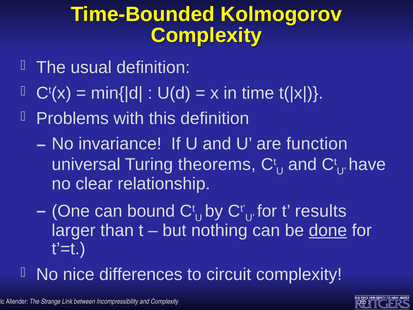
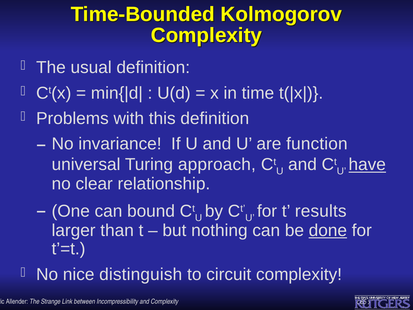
theorems: theorems -> approach (217, 164)
have underline: none -> present (367, 164)
differences: differences -> distinguish (141, 274)
